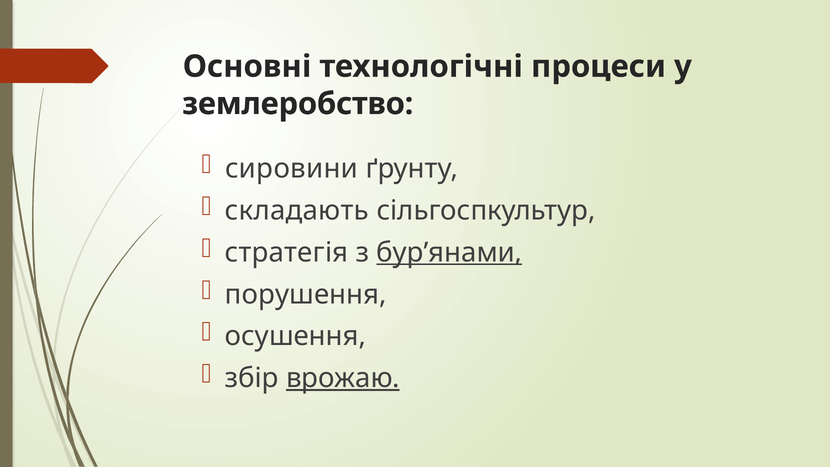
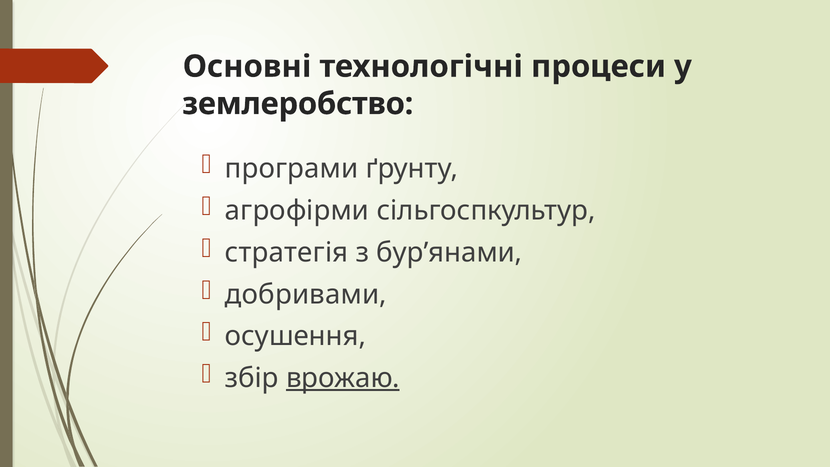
сировини: сировини -> програми (292, 169)
складають: складають -> агрофірми (297, 211)
бур’янами underline: present -> none (449, 252)
порушення: порушення -> добривами (306, 294)
